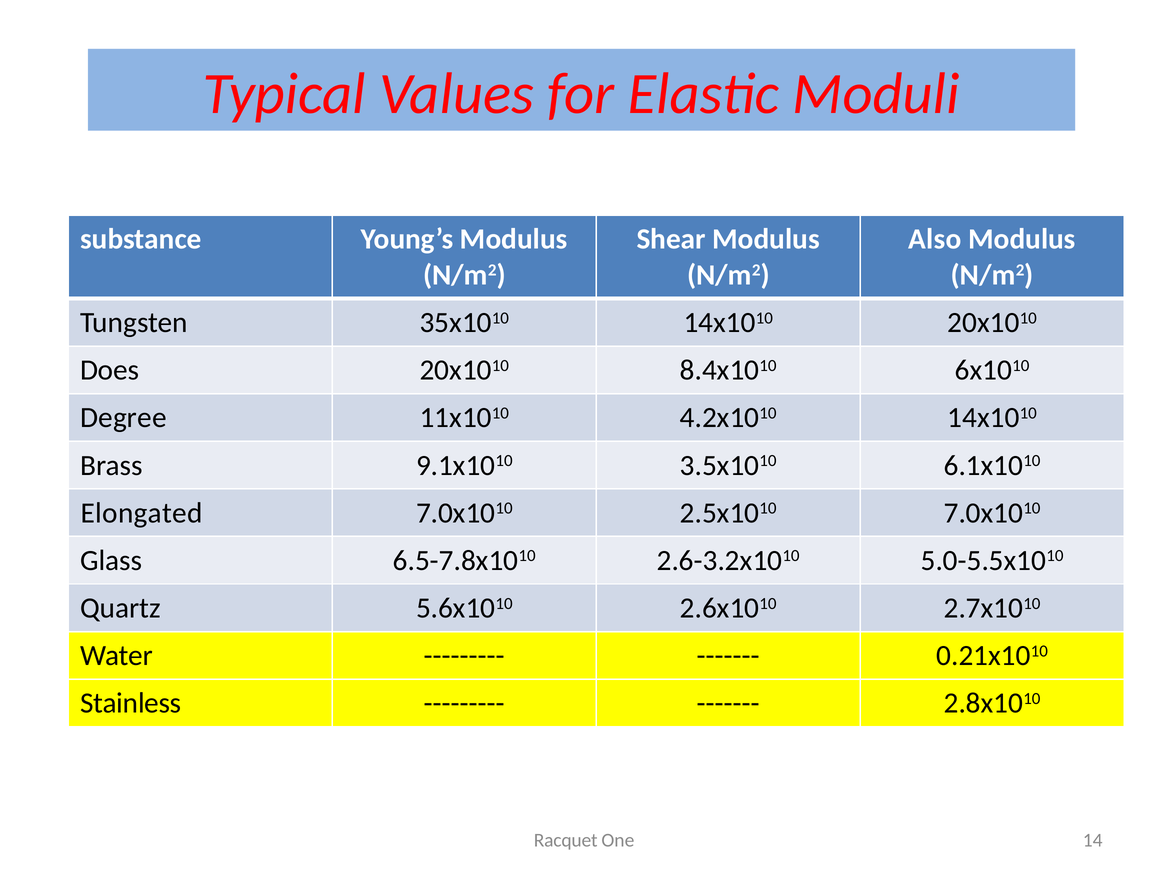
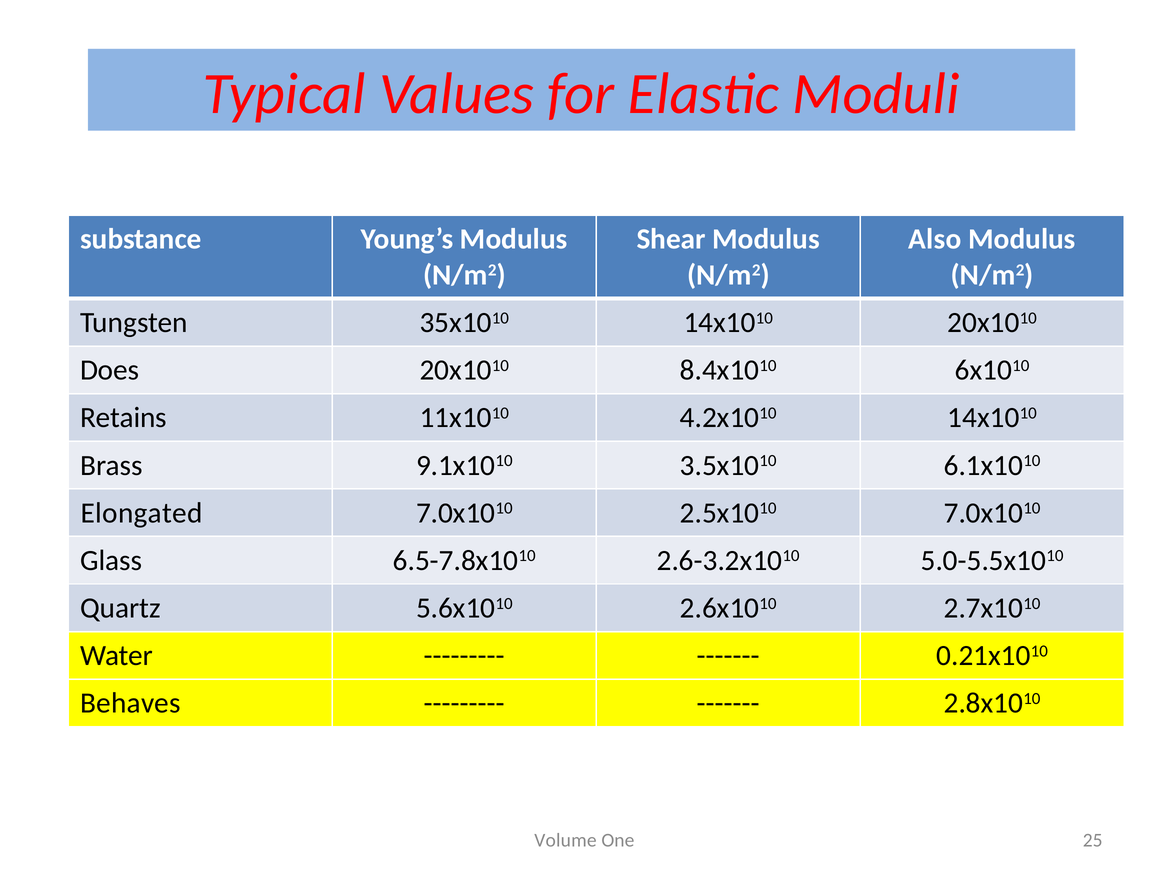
Degree: Degree -> Retains (124, 418)
Stainless: Stainless -> Behaves (130, 703)
Racquet: Racquet -> Volume (565, 840)
14: 14 -> 25 (1093, 840)
